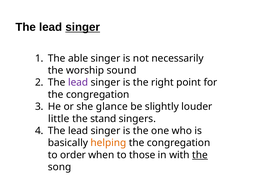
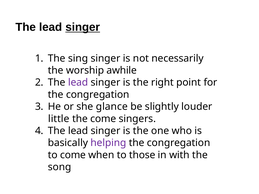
able: able -> sing (78, 58)
sound: sound -> awhile (122, 70)
the stand: stand -> come (103, 119)
helping colour: orange -> purple (108, 143)
to order: order -> come (73, 155)
the underline: present -> none (200, 155)
